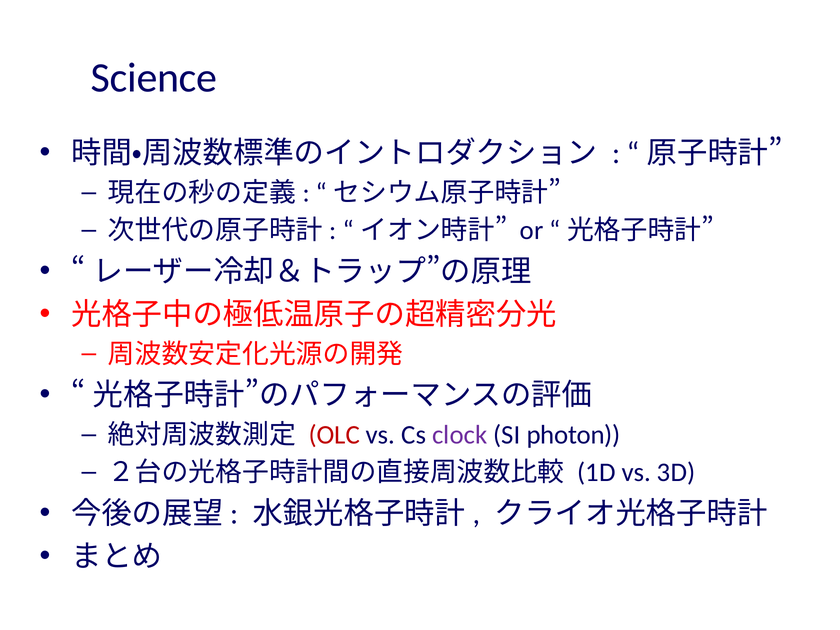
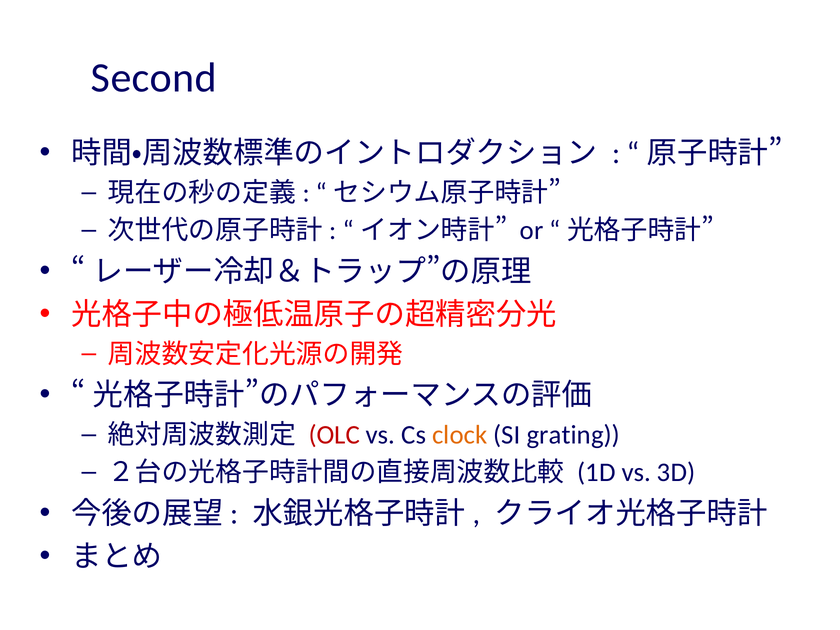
Science: Science -> Second (154, 78)
clock colour: purple -> orange (460, 435)
photon: photon -> grating (573, 435)
